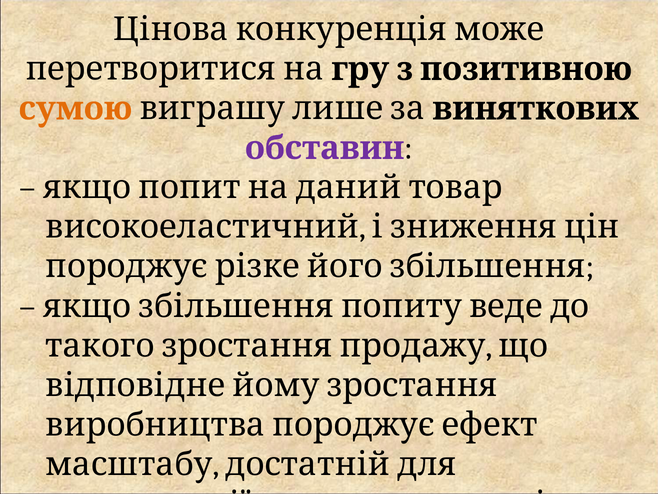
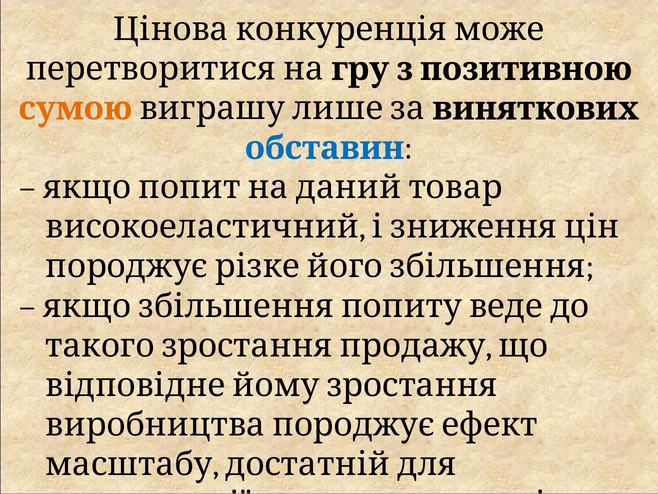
обставин colour: purple -> blue (325, 148)
